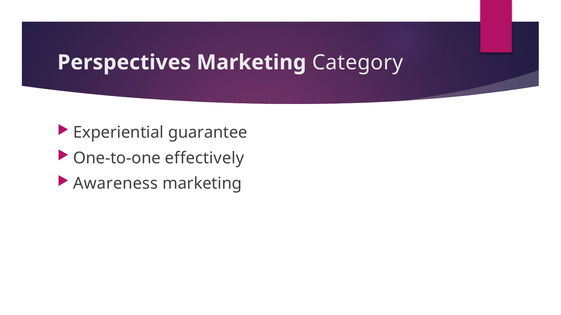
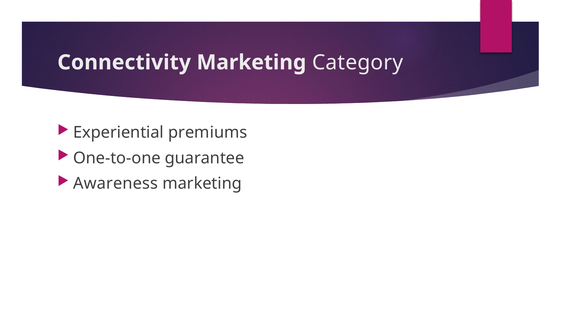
Perspectives: Perspectives -> Connectivity (124, 63)
guarantee: guarantee -> premiums (208, 133)
effectively: effectively -> guarantee (205, 158)
